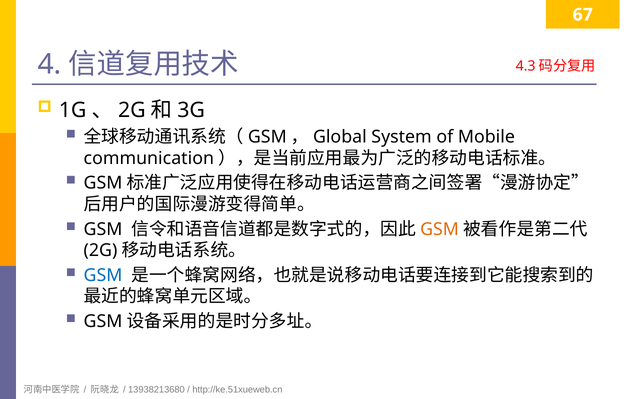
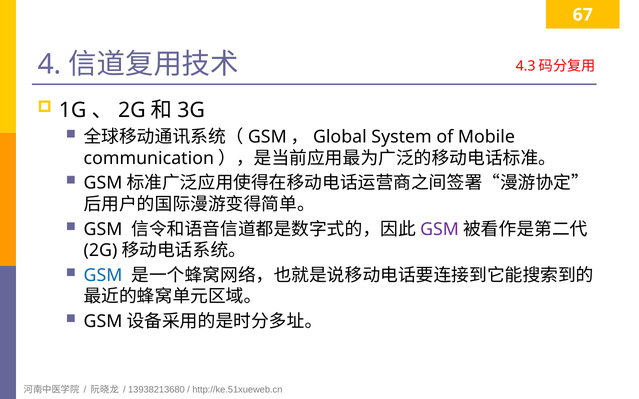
GSM colour: orange -> purple (440, 229)
